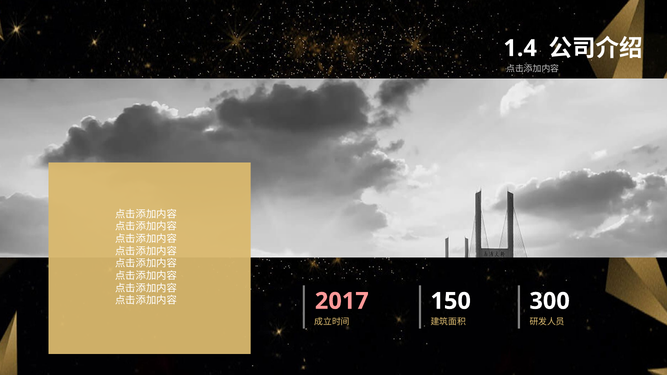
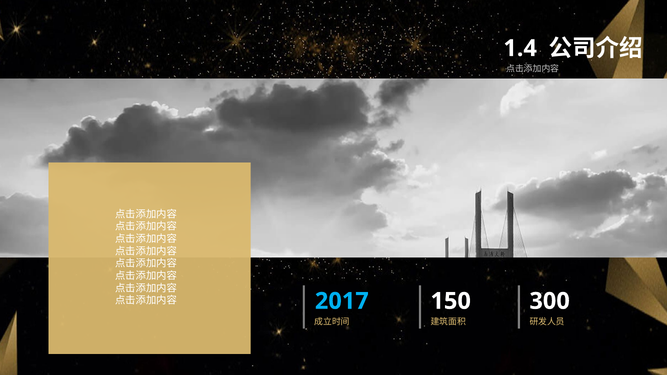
2017 colour: pink -> light blue (342, 301)
